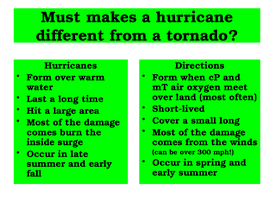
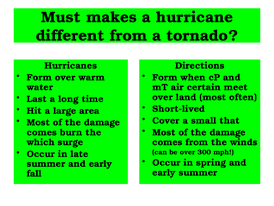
oxygen: oxygen -> certain (204, 87)
small long: long -> that (230, 120)
inside: inside -> which (41, 142)
